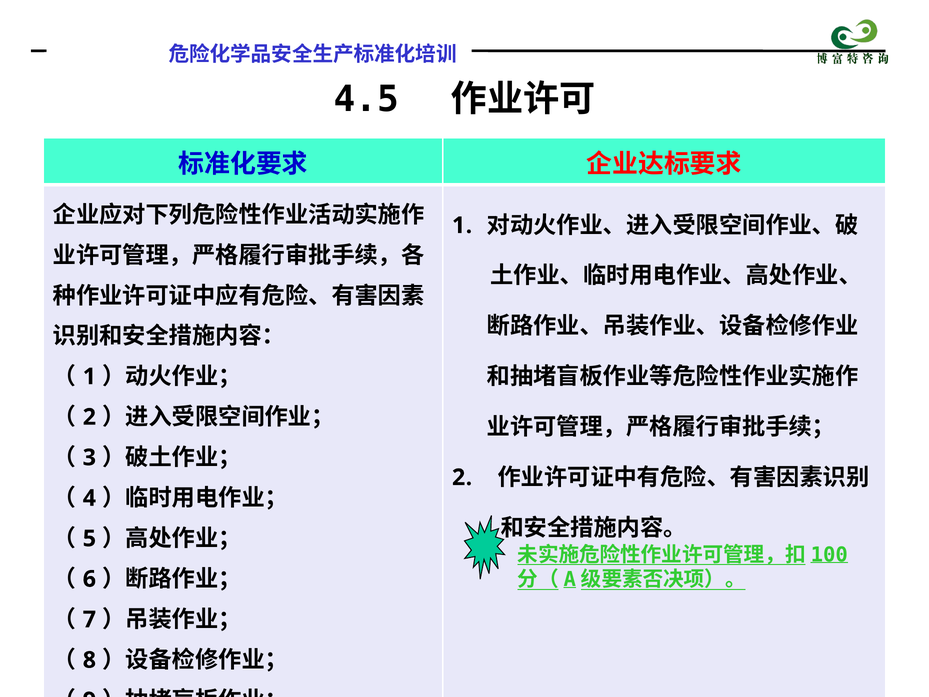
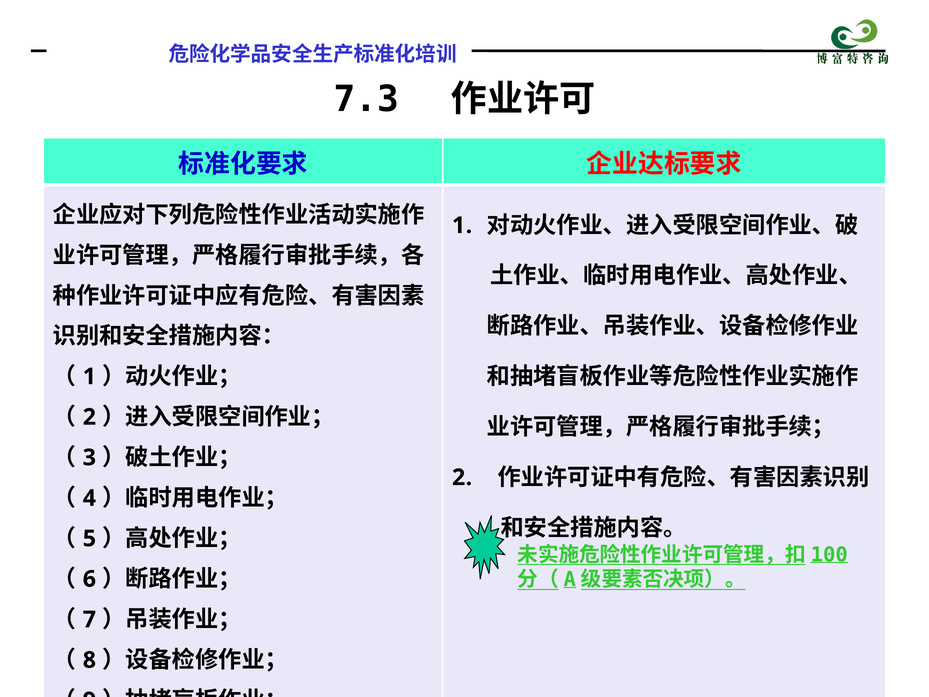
4.5: 4.5 -> 7.3 (366, 99)
